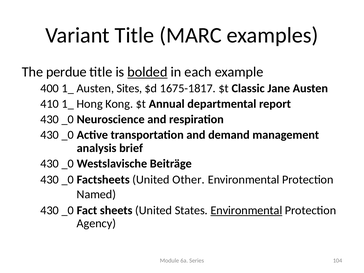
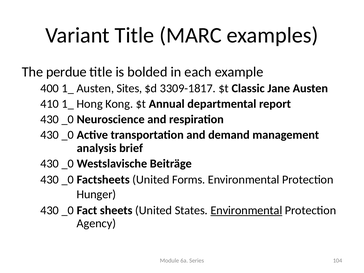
bolded underline: present -> none (147, 72)
1675-1817: 1675-1817 -> 3309-1817 (188, 88)
Other: Other -> Forms (189, 179)
Named: Named -> Hunger (96, 194)
